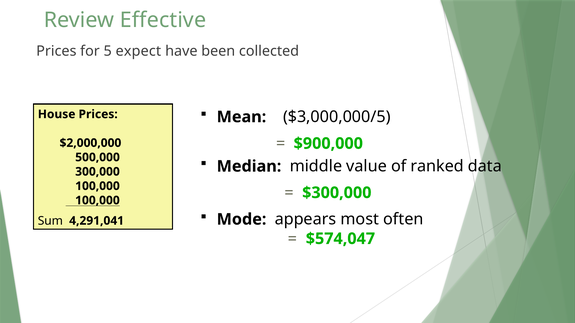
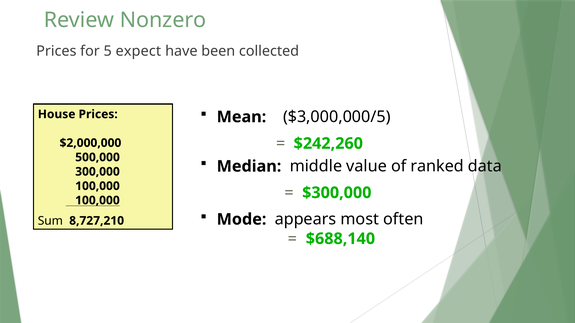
Effective: Effective -> Nonzero (163, 20)
$900,000: $900,000 -> $242,260 (328, 144)
4,291,041: 4,291,041 -> 8,727,210 (97, 221)
$574,047: $574,047 -> $688,140 (340, 239)
